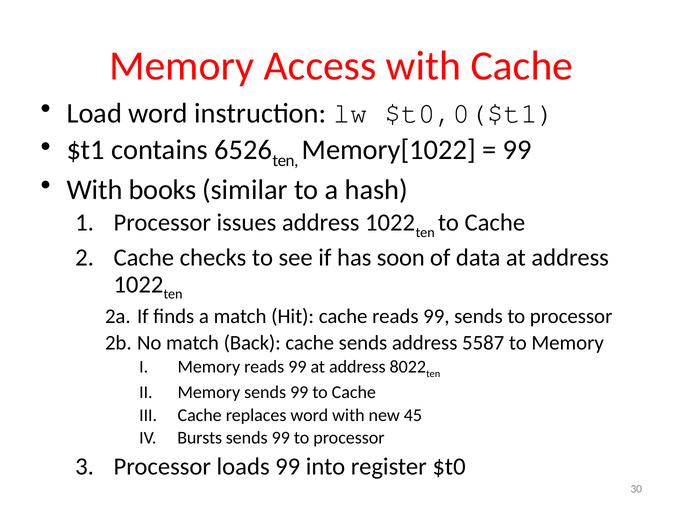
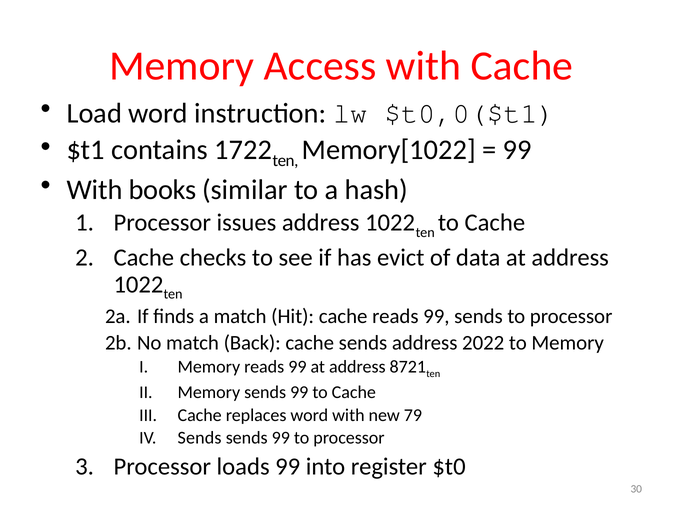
6526: 6526 -> 1722 (243, 150)
soon: soon -> evict (401, 258)
5587: 5587 -> 2022 (483, 343)
8022: 8022 -> 8721 (408, 367)
45: 45 -> 79 (413, 415)
Bursts: Bursts -> Sends (200, 438)
